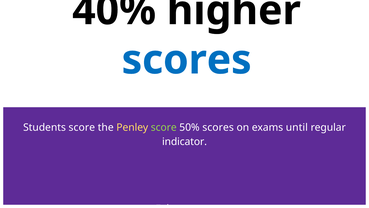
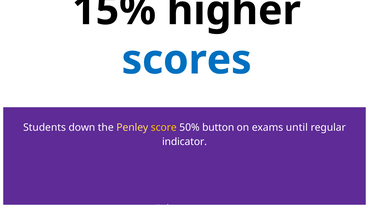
40%: 40% -> 15% (114, 11)
Students score: score -> down (82, 127)
score colour: light green -> yellow (164, 127)
50% scores: scores -> button (218, 127)
